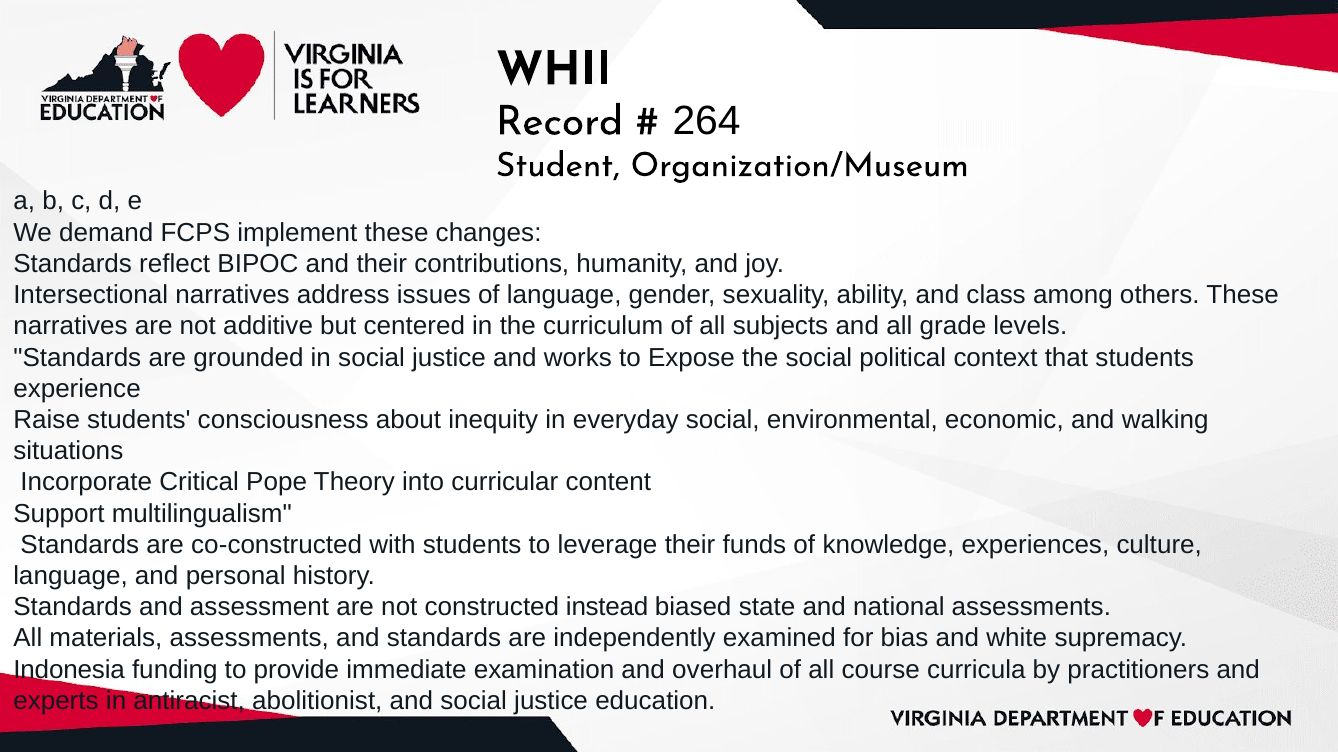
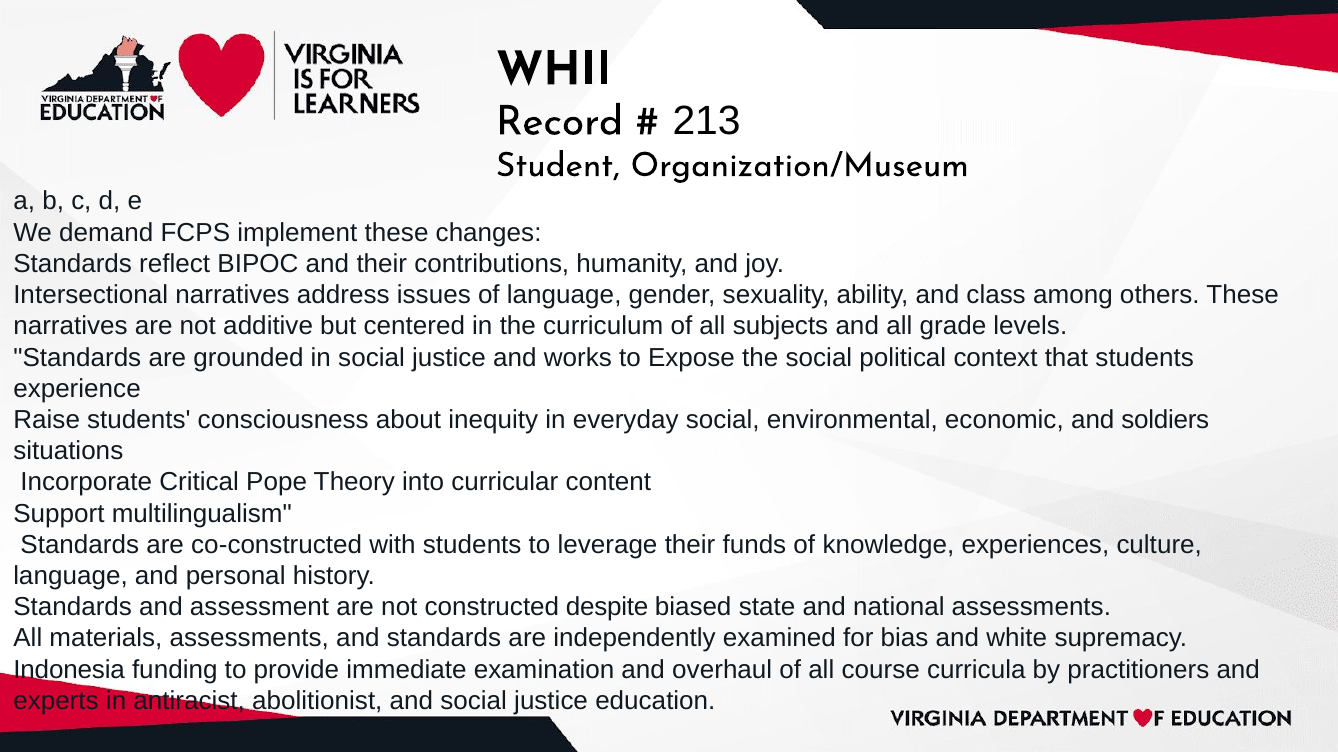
264: 264 -> 213 (707, 121)
walking: walking -> soldiers (1165, 420)
instead: instead -> despite (607, 608)
